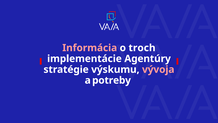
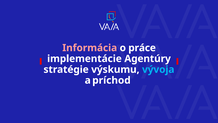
troch: troch -> práce (142, 48)
vývoja colour: pink -> light blue (158, 69)
potreby: potreby -> príchod (111, 80)
